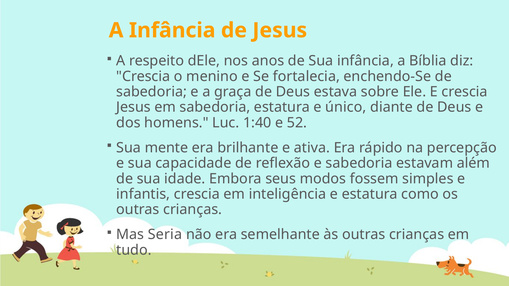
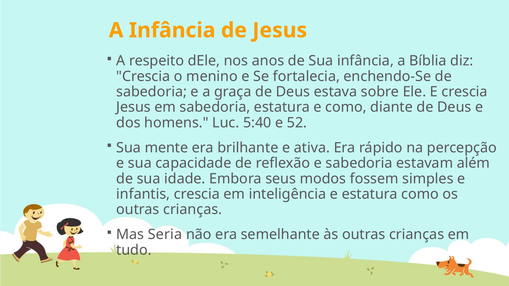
e único: único -> como (346, 107)
1:40: 1:40 -> 5:40 (257, 123)
